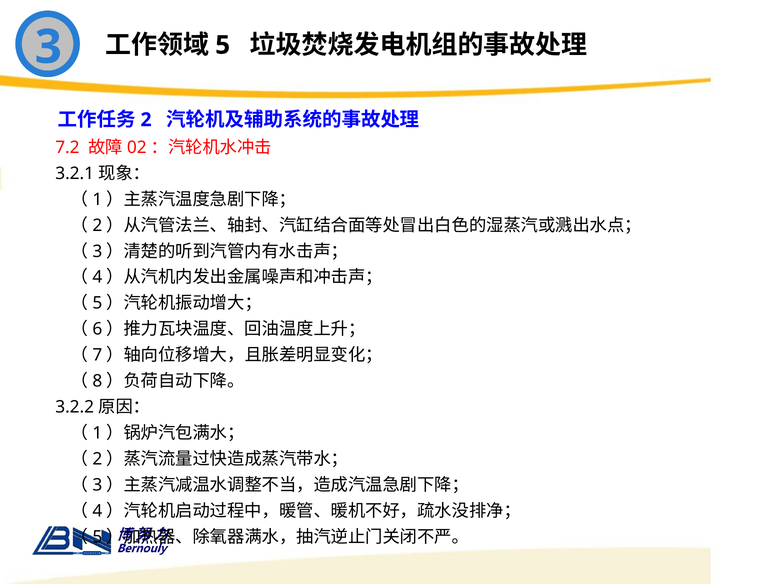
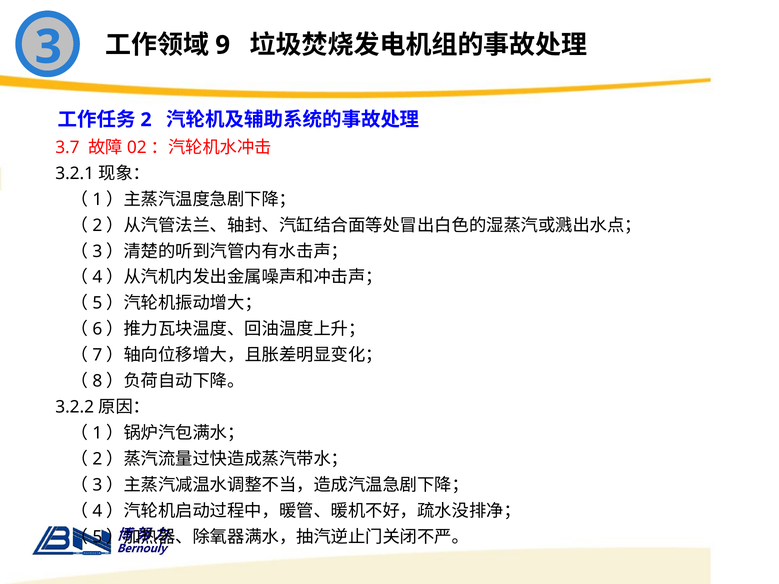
5: 5 -> 9 (223, 45)
7.2: 7.2 -> 3.7 (67, 148)
